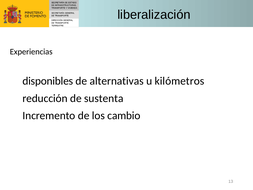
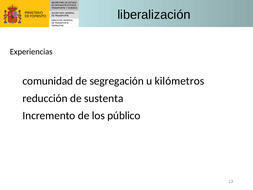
disponibles: disponibles -> comunidad (48, 81)
alternativas: alternativas -> segregación (117, 81)
cambio: cambio -> público (124, 115)
